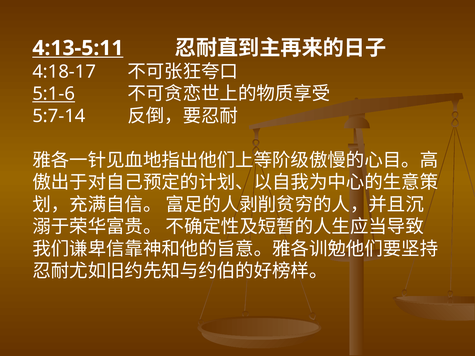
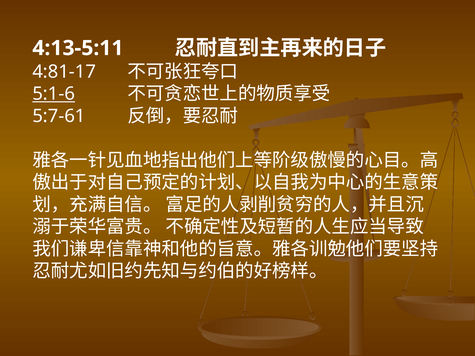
4:13-5:11 underline: present -> none (78, 48)
4:18-17: 4:18-17 -> 4:81-17 (64, 72)
5:7-14: 5:7-14 -> 5:7-61 (59, 116)
